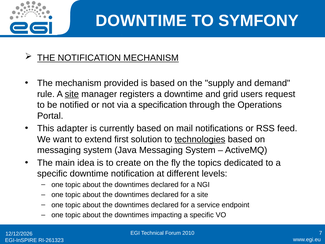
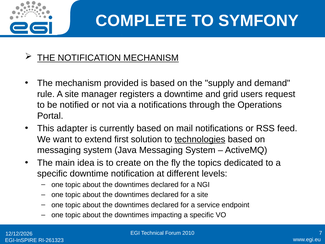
DOWNTIME: DOWNTIME -> COMPLETE (141, 21)
site underline: present -> none (72, 94)
a specification: specification -> notifications (163, 105)
